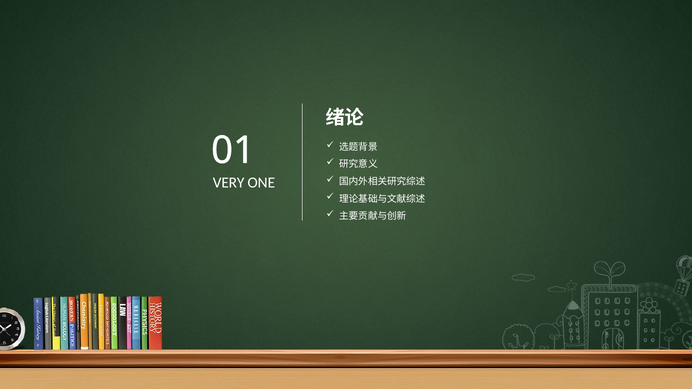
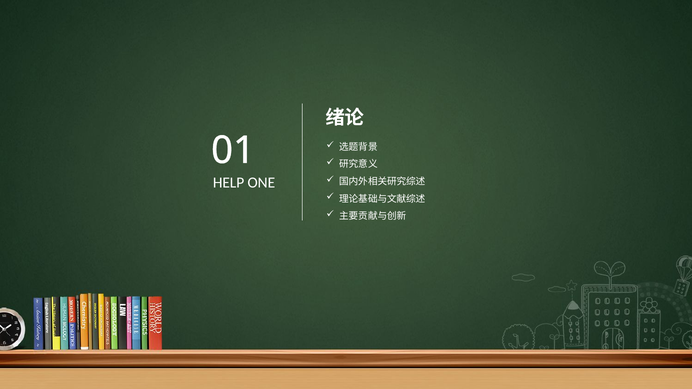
VERY: VERY -> HELP (229, 183)
